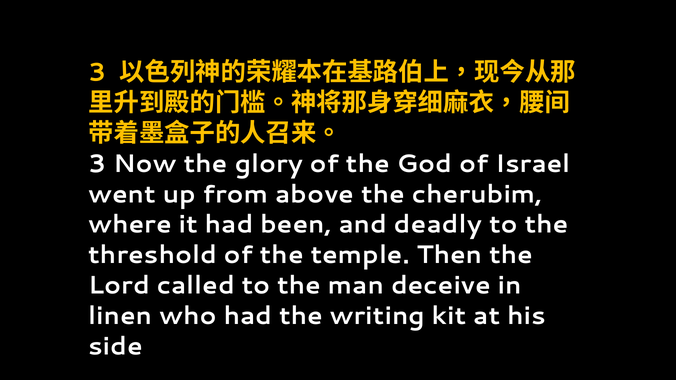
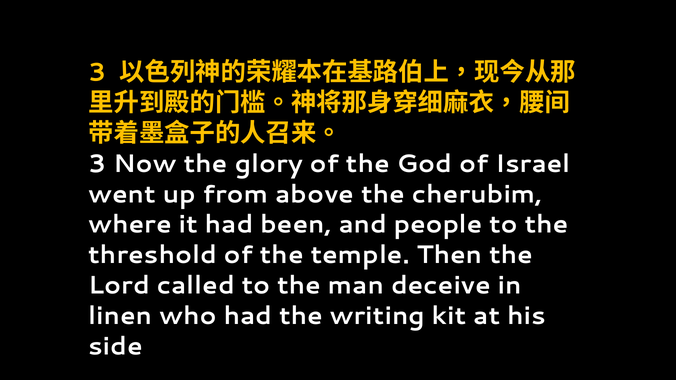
deadly: deadly -> people (438, 225)
